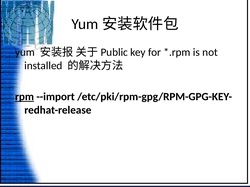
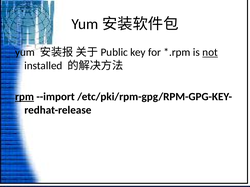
not underline: none -> present (210, 52)
